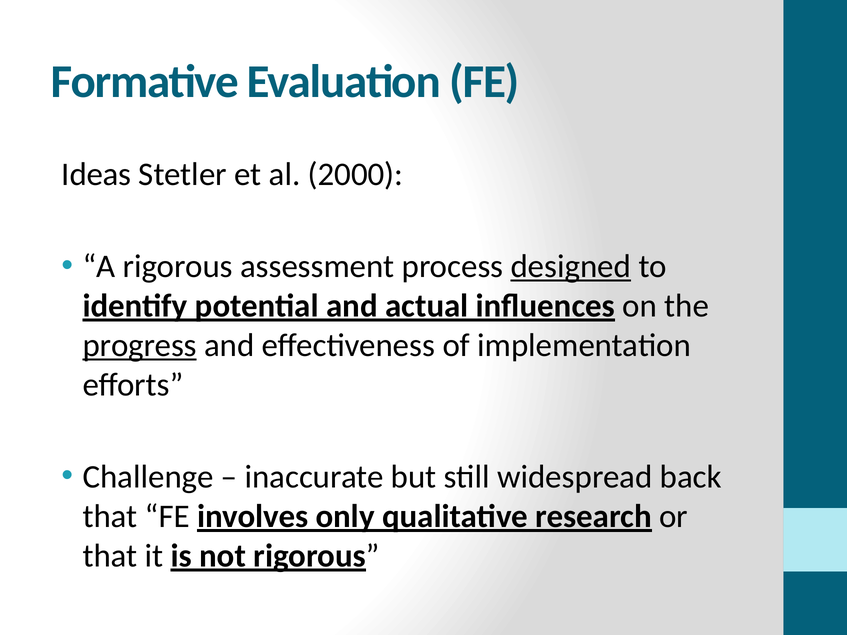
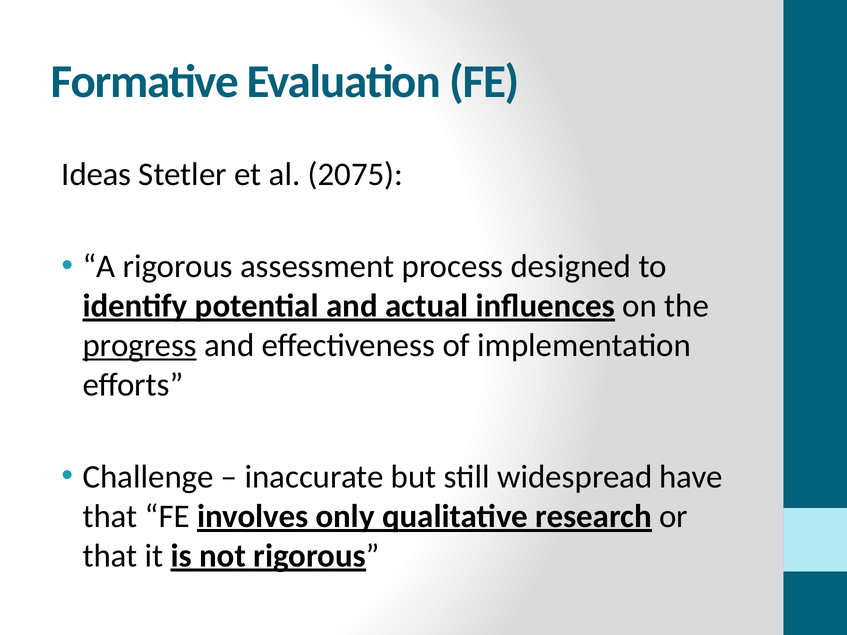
2000: 2000 -> 2075 (356, 174)
designed underline: present -> none (571, 267)
back: back -> have (691, 477)
